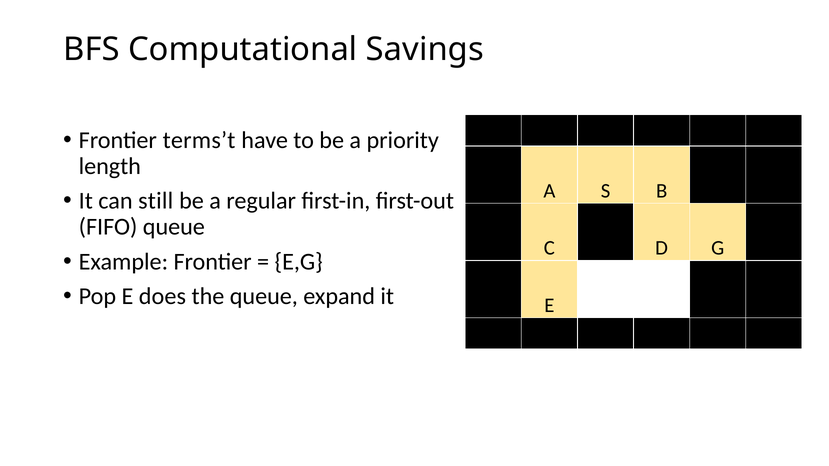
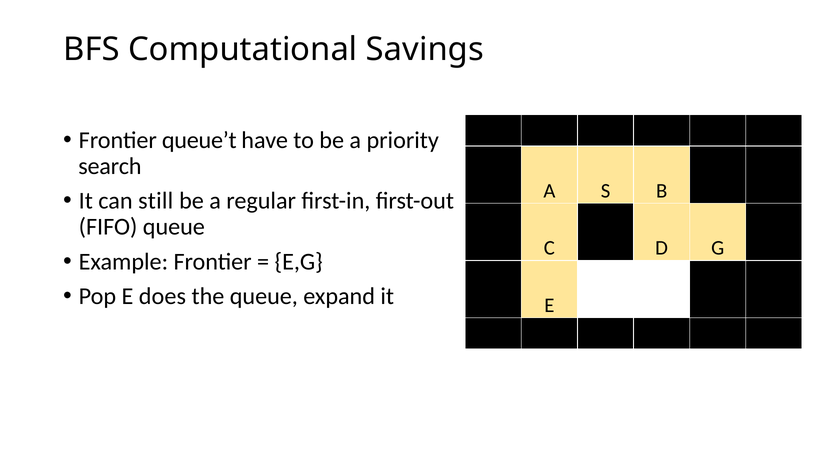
terms’t: terms’t -> queue’t (199, 140)
length: length -> search (110, 166)
